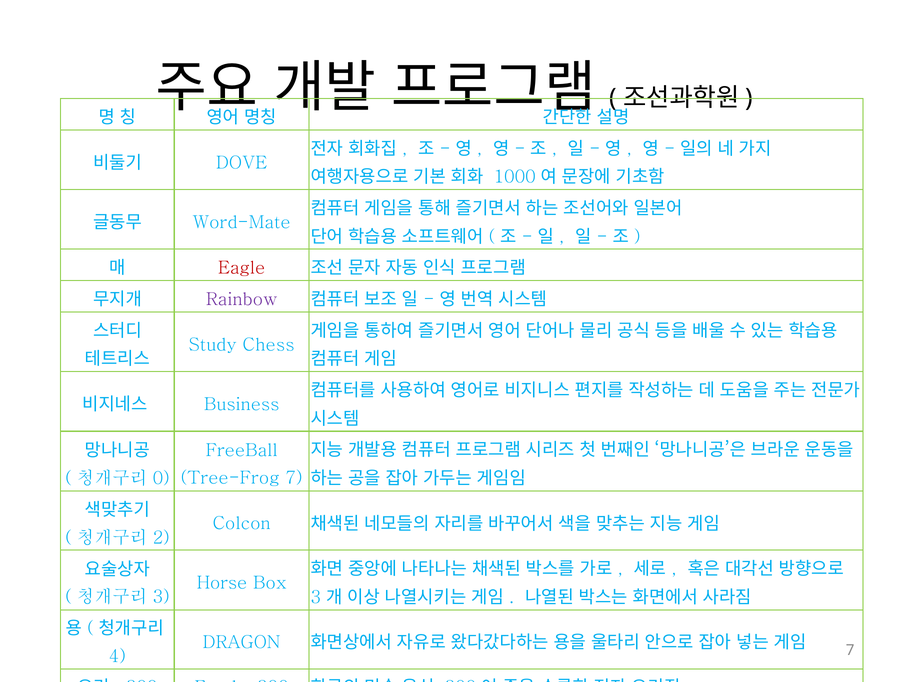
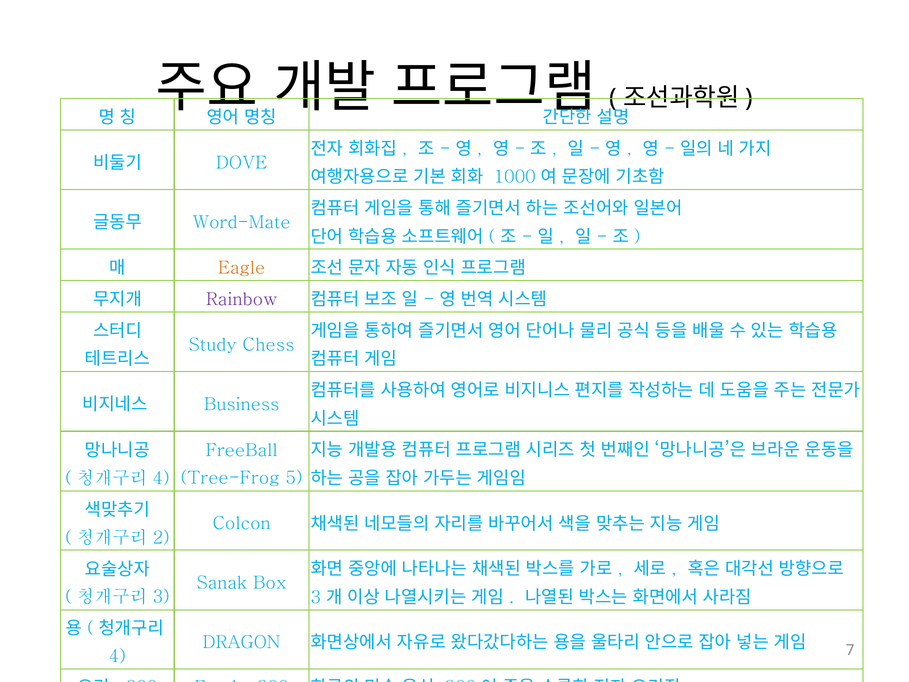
Eagle colour: red -> orange (242, 268)
Tree-Frog 7: 7 -> 5 (294, 478)
0: 0 -> 4 (161, 478)
Horse: Horse -> Sanak (222, 583)
